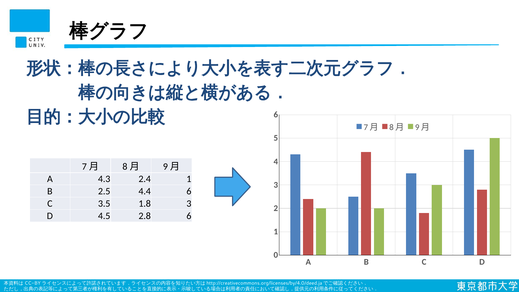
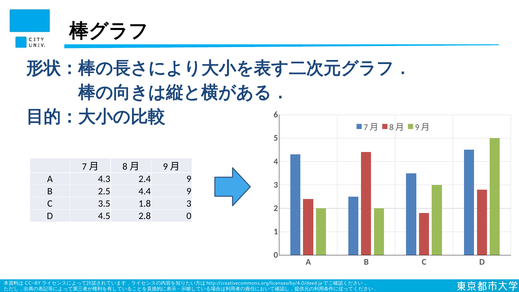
2.4 1: 1 -> 9 (189, 179)
4.4 6: 6 -> 9 (189, 191)
2.8 6: 6 -> 0 (189, 216)
